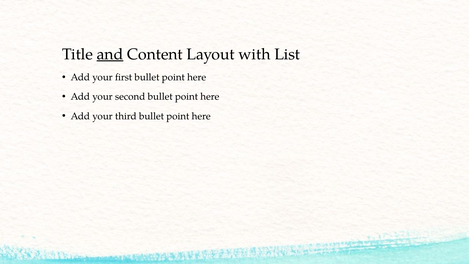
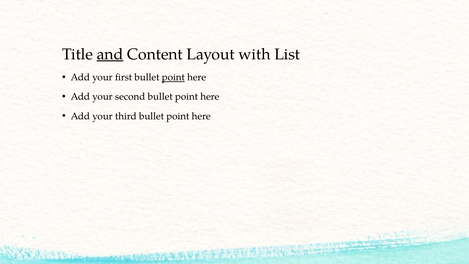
point underline: none -> present (173, 77)
